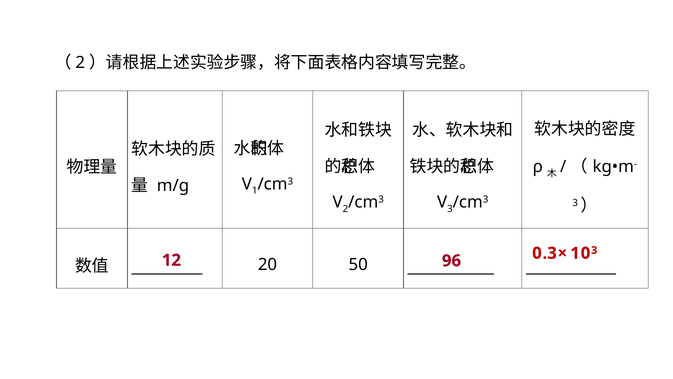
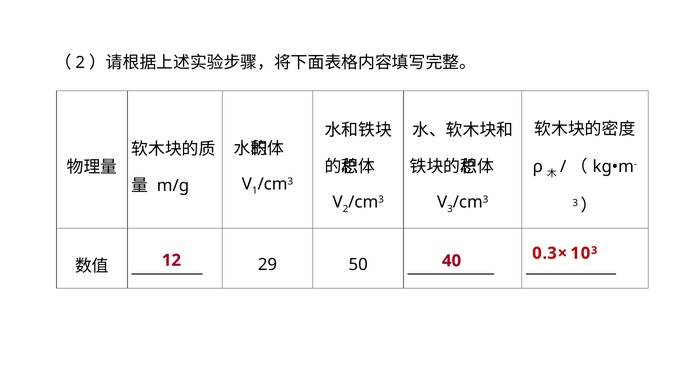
96: 96 -> 40 (452, 261)
20: 20 -> 29 (268, 265)
